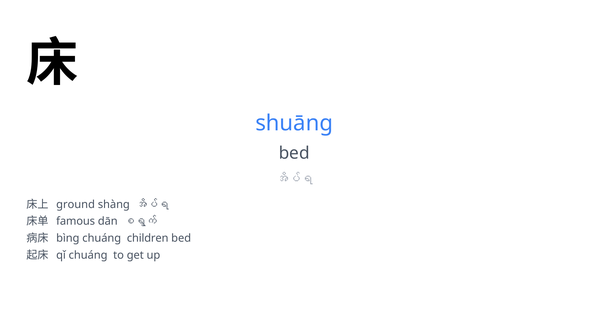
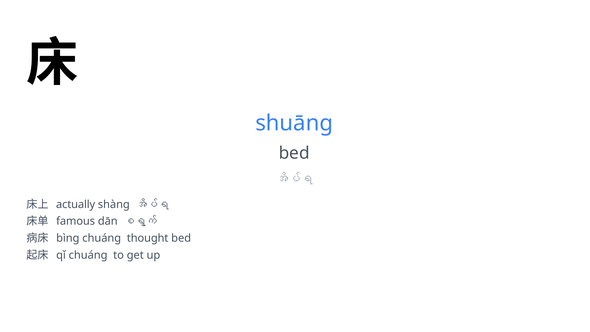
ground: ground -> actually (76, 204)
children: children -> thought (148, 238)
